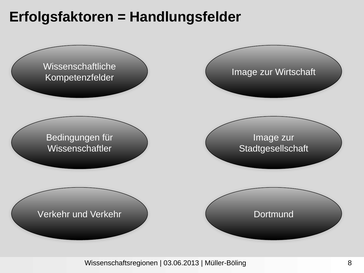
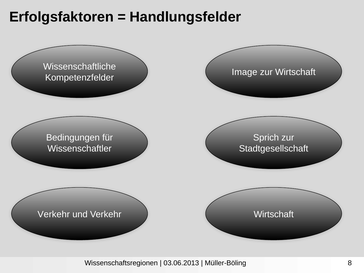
Image: Image -> Sprich (266, 138)
Dortmund: Dortmund -> Wirtschaft (274, 214)
